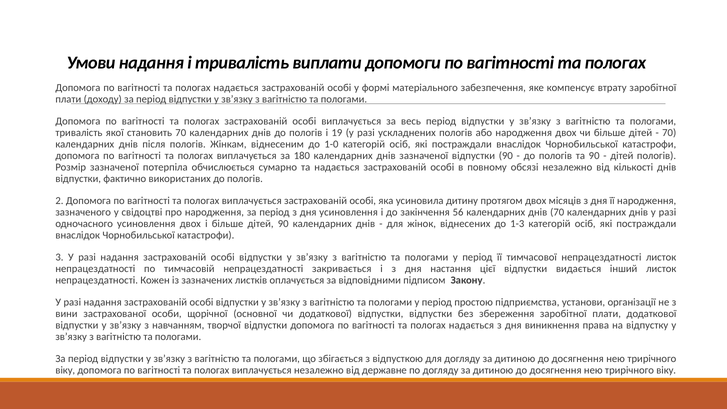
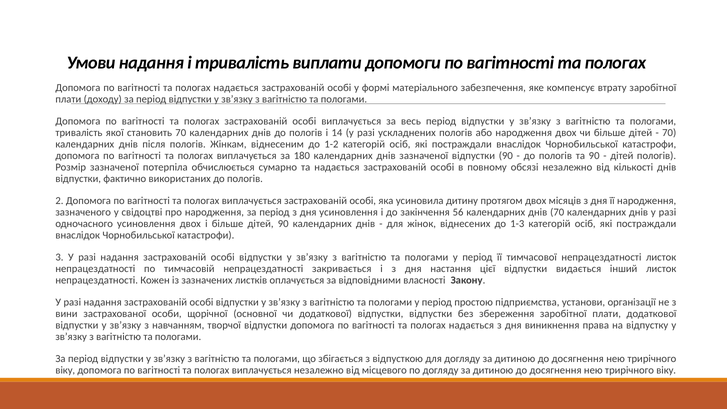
19: 19 -> 14 (337, 133)
1-0: 1-0 -> 1-2 (331, 144)
підписом: підписом -> власності (424, 280)
державне: державне -> місцевого (384, 370)
